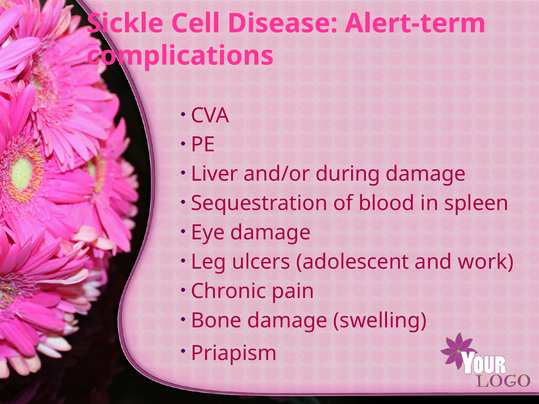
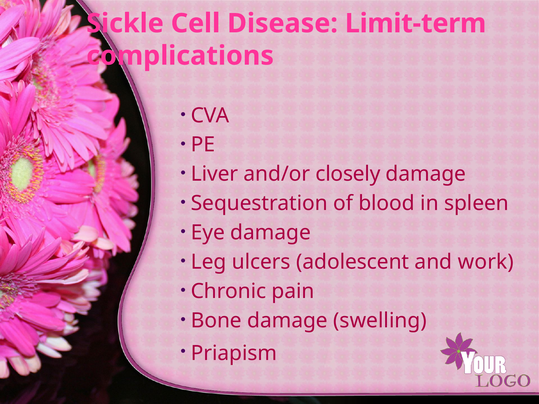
Alert-term: Alert-term -> Limit-term (416, 23)
during: during -> closely (348, 174)
